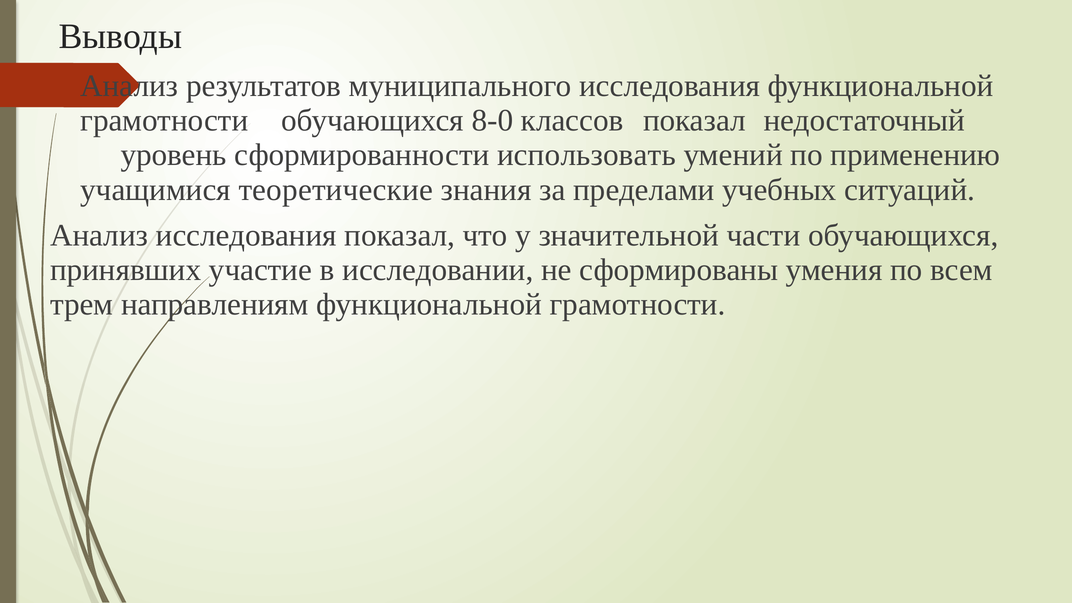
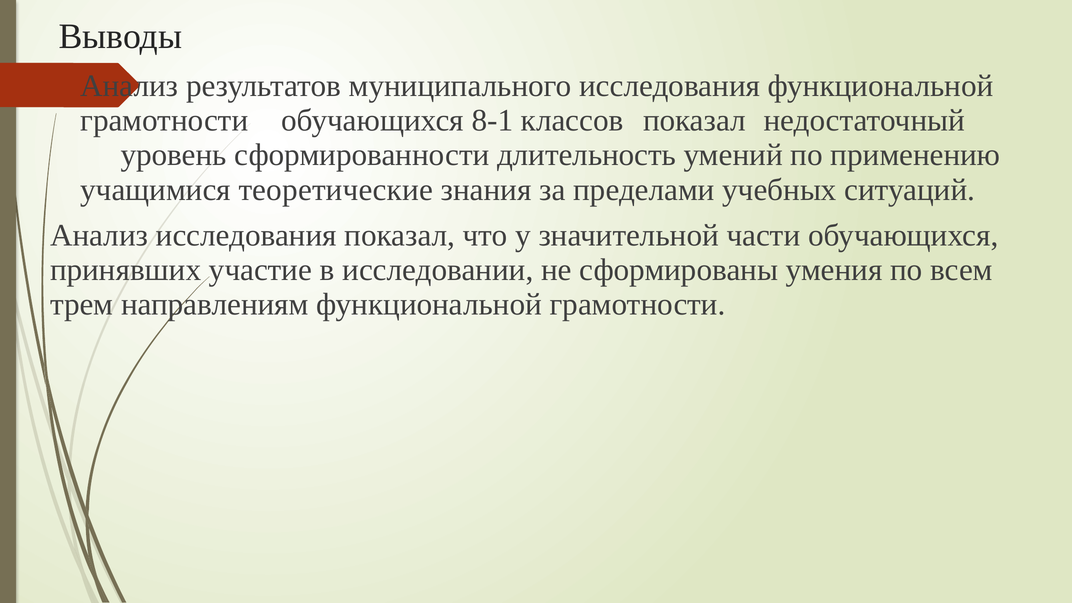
8-0: 8-0 -> 8-1 (492, 121)
использовать: использовать -> длительность (587, 155)
